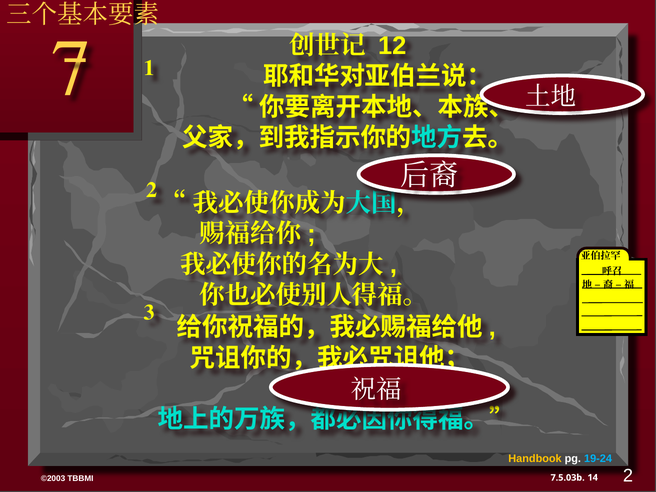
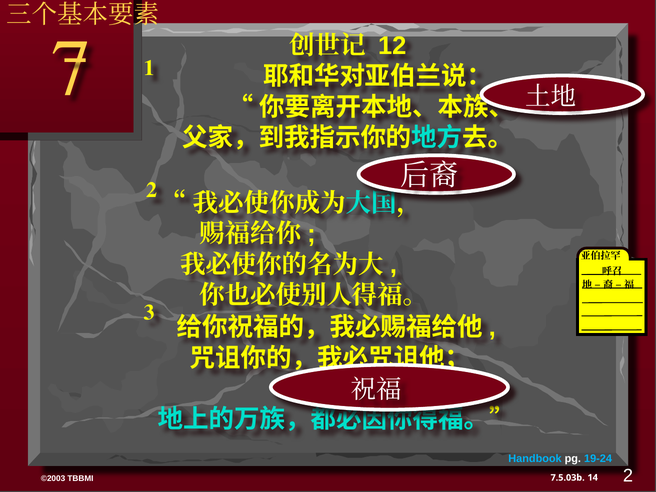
Handbook colour: yellow -> light blue (535, 458)
